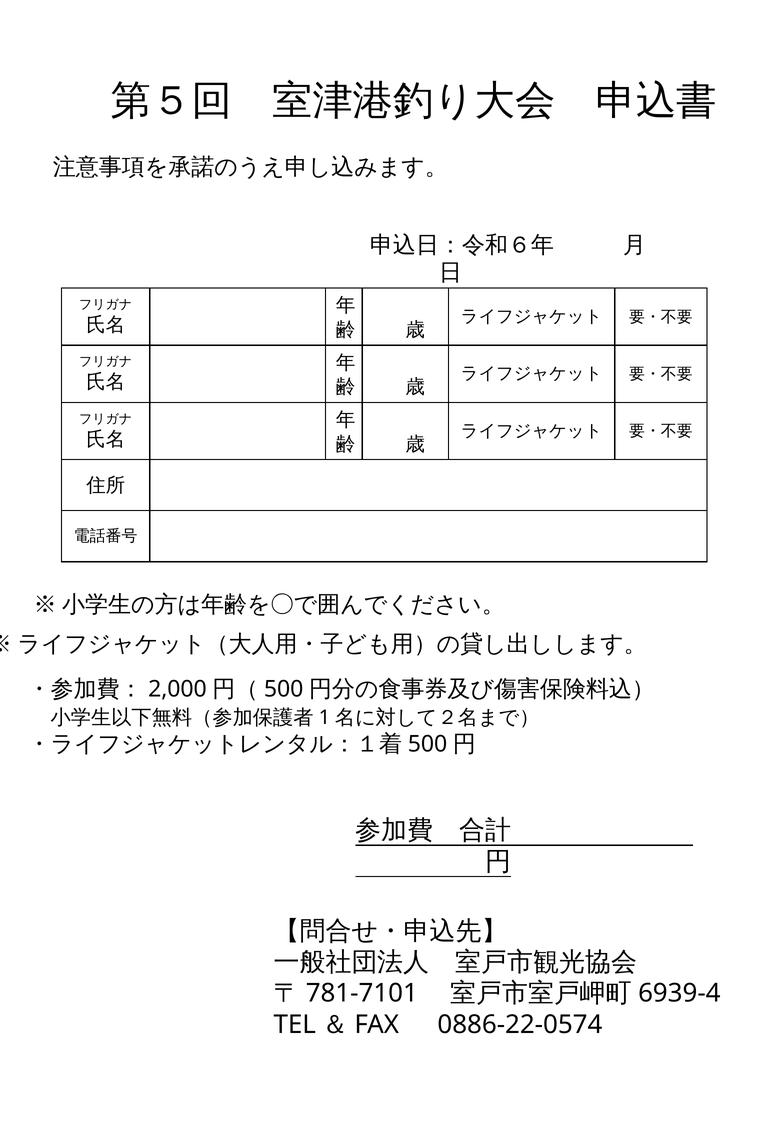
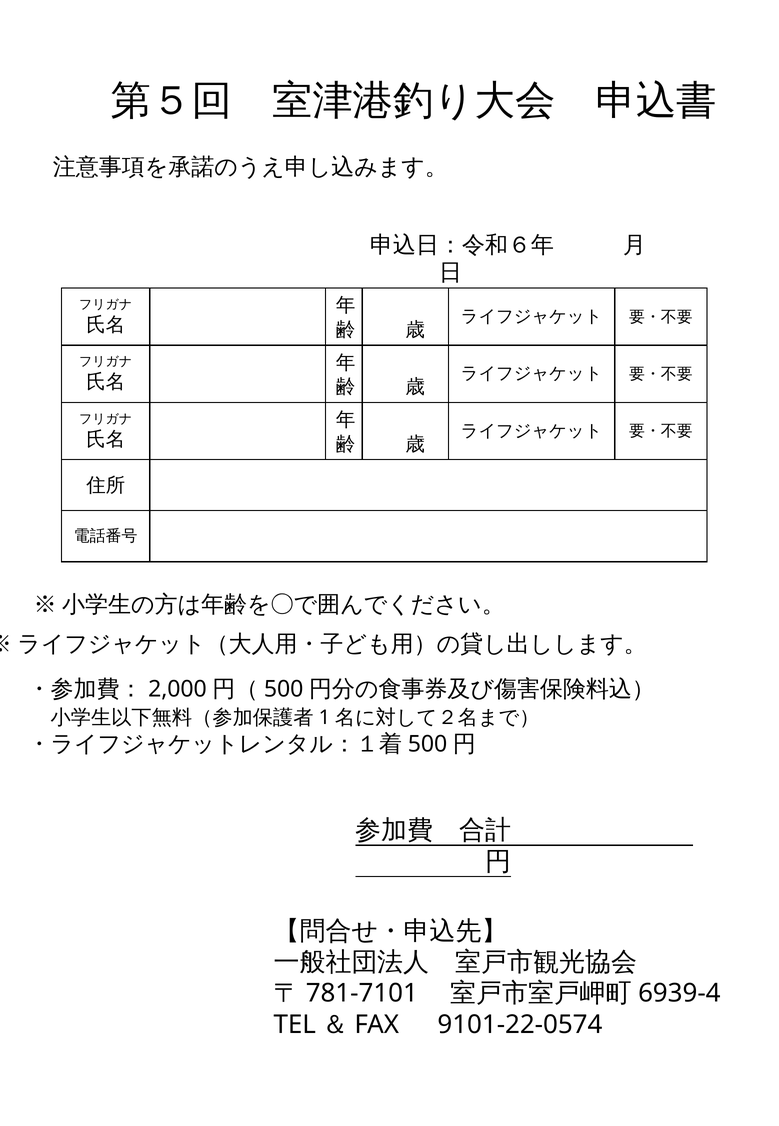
0886-22-0574: 0886-22-0574 -> 9101-22-0574 (520, 1024)
